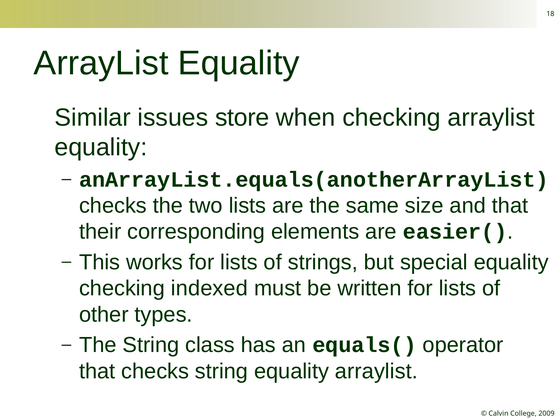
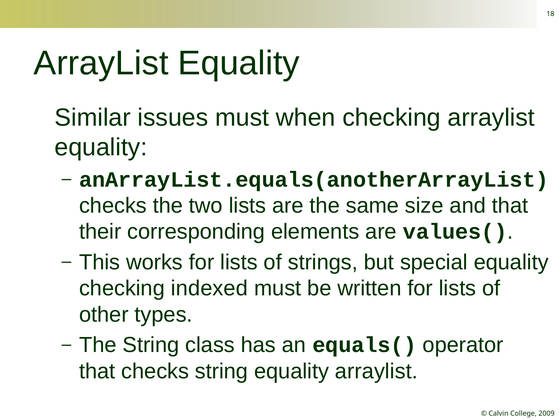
issues store: store -> must (242, 117)
easier(: easier( -> values( (455, 232)
